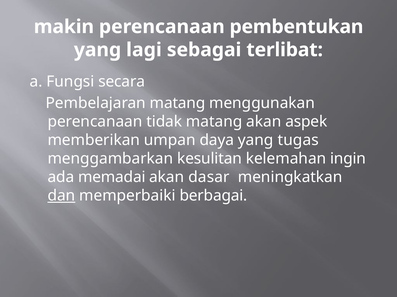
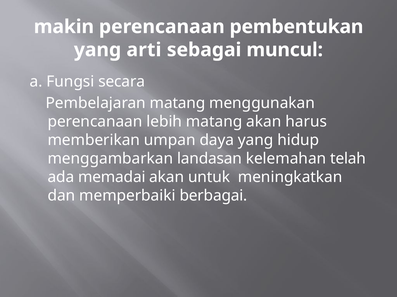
lagi: lagi -> arti (144, 50)
terlibat: terlibat -> muncul (285, 50)
tidak: tidak -> lebih (164, 122)
aspek: aspek -> harus (306, 122)
tugas: tugas -> hidup (298, 140)
kesulitan: kesulitan -> landasan (210, 159)
ingin: ingin -> telah (348, 159)
dasar: dasar -> untuk (209, 178)
dan underline: present -> none (61, 196)
